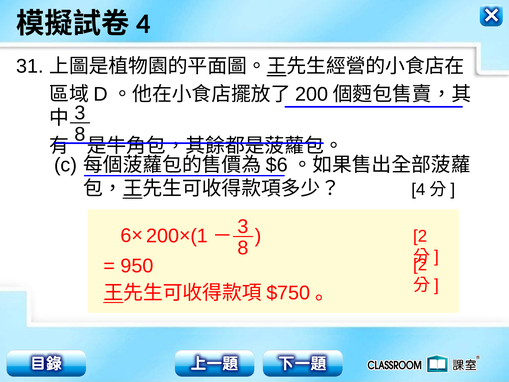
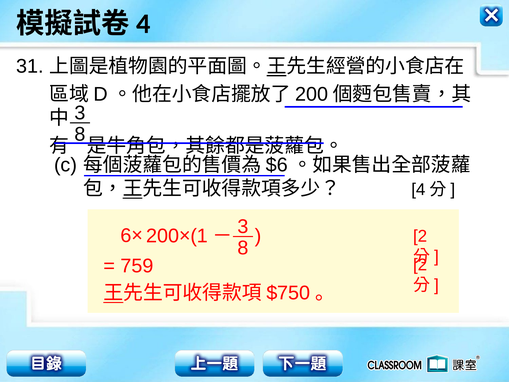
950: 950 -> 759 (137, 266)
